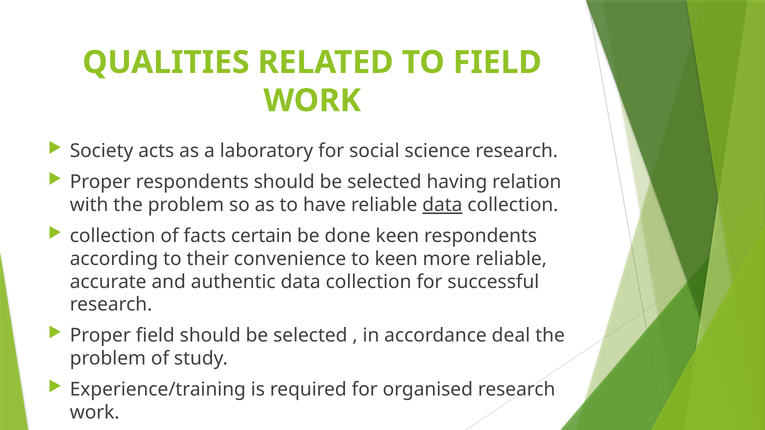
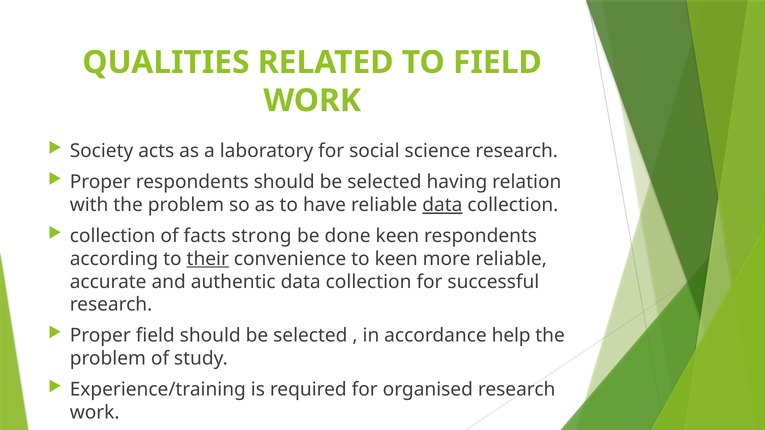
certain: certain -> strong (262, 236)
their underline: none -> present (208, 259)
deal: deal -> help (511, 336)
